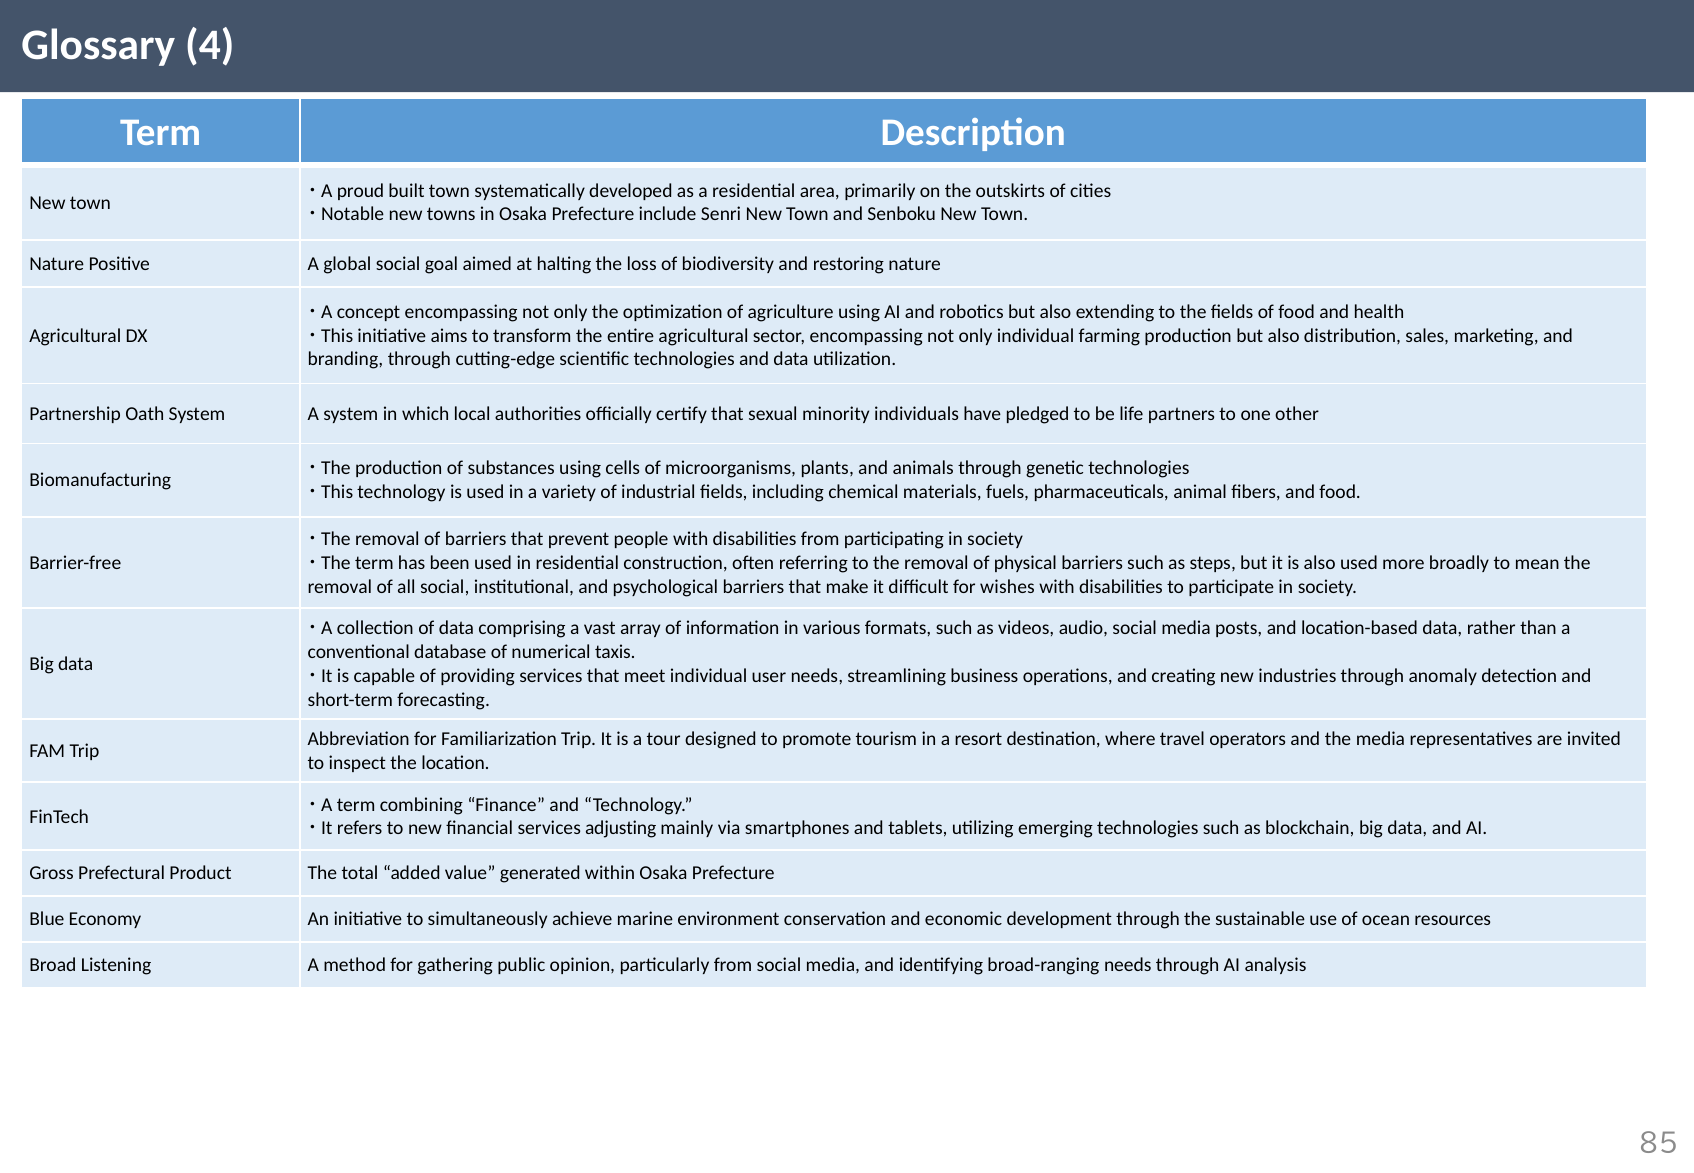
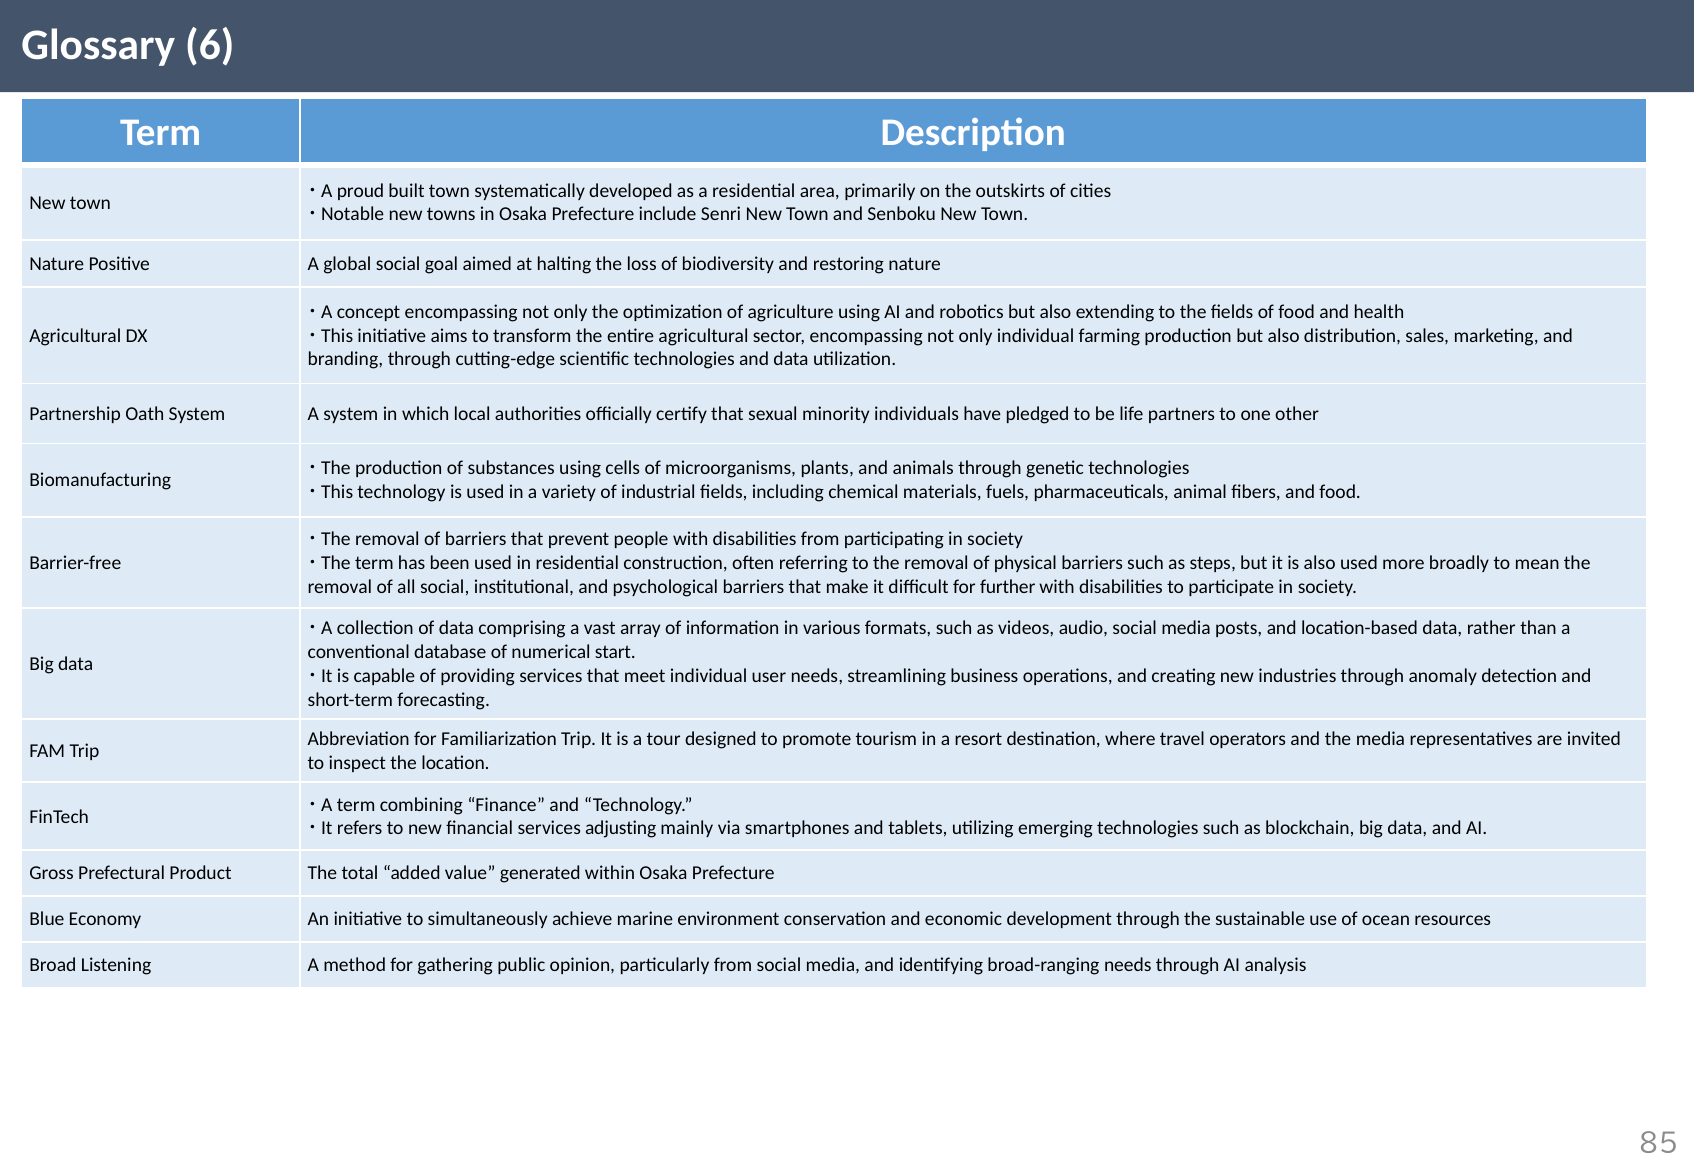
4: 4 -> 6 (210, 45)
wishes: wishes -> further (1008, 587)
taxis: taxis -> start (615, 652)
